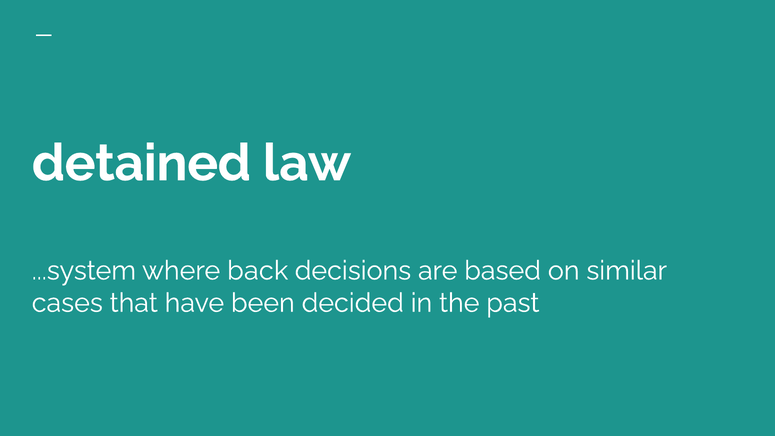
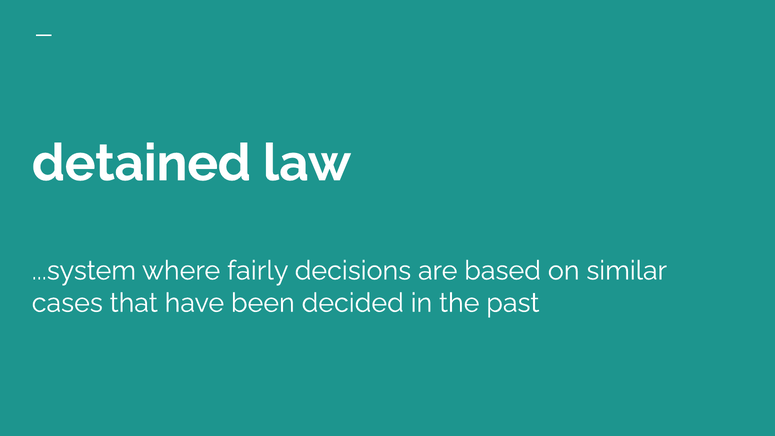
back: back -> fairly (258, 271)
